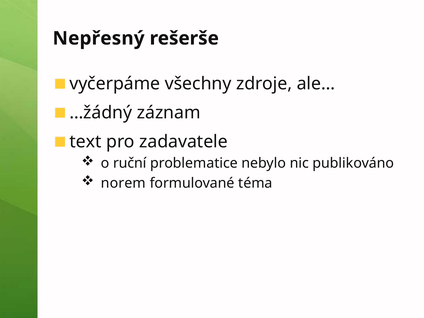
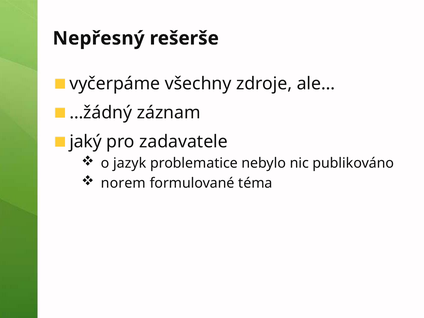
text: text -> jaký (86, 142)
ruční: ruční -> jazyk (130, 163)
